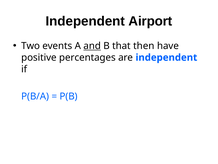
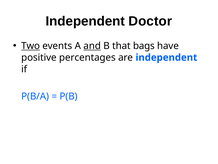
Airport: Airport -> Doctor (150, 21)
Two underline: none -> present (31, 46)
then: then -> bags (144, 46)
